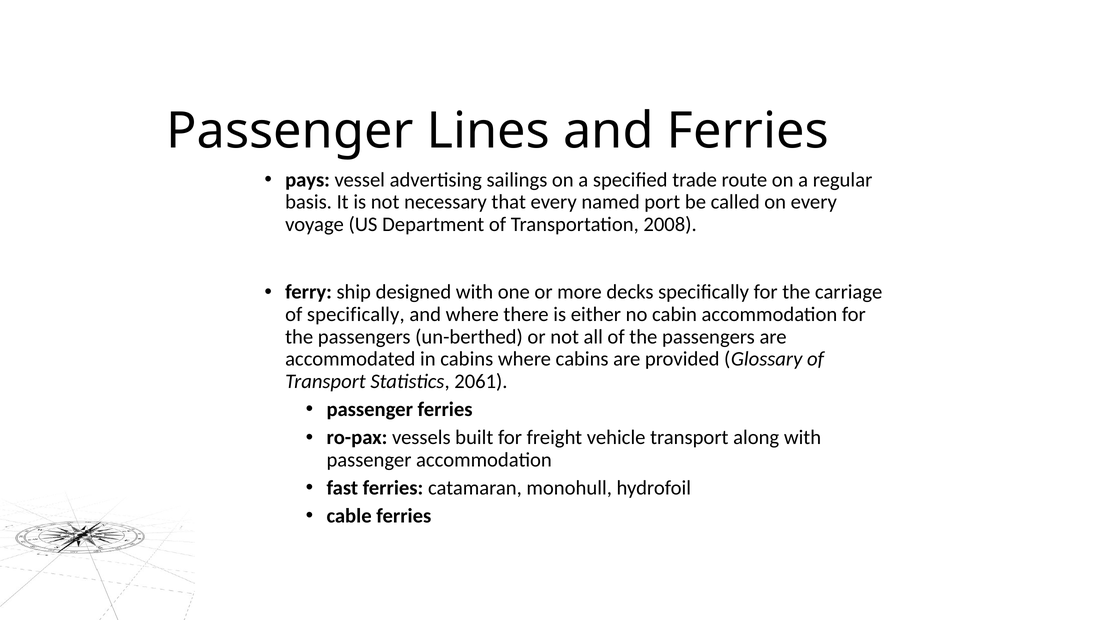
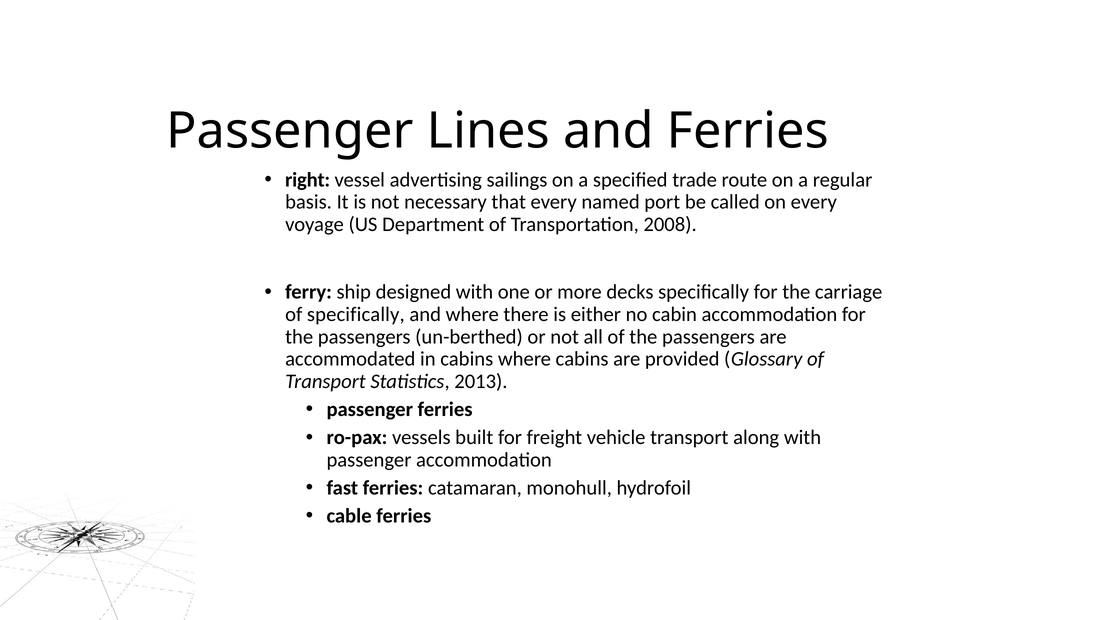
pays: pays -> right (308, 180)
2061: 2061 -> 2013 (481, 381)
